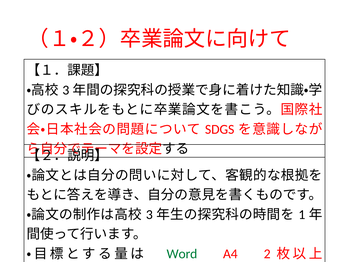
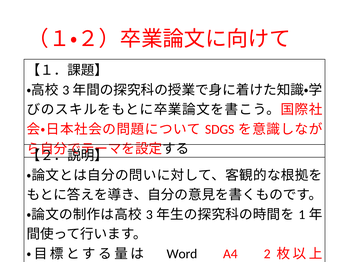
Word colour: green -> black (182, 254)
